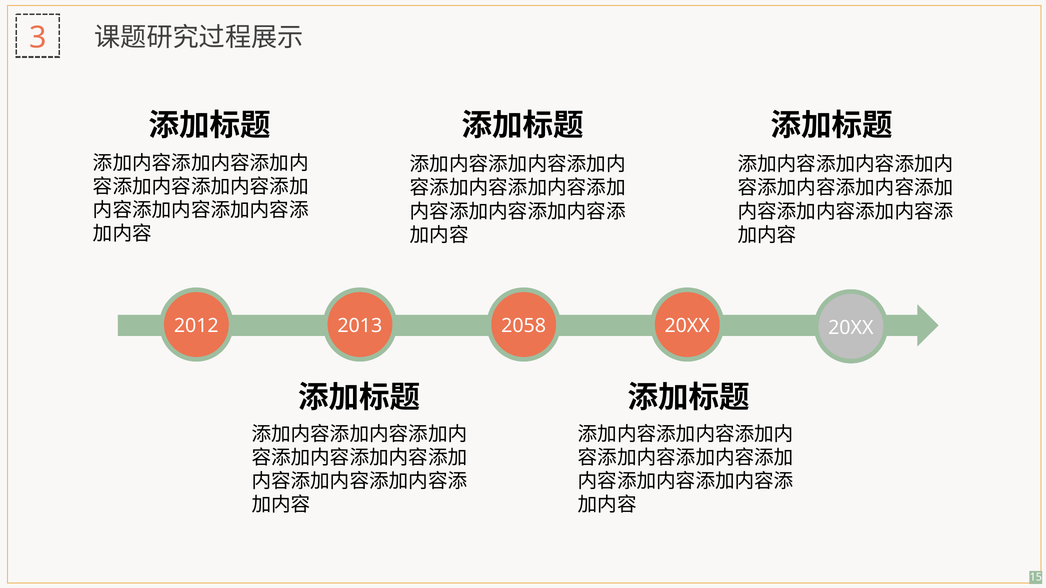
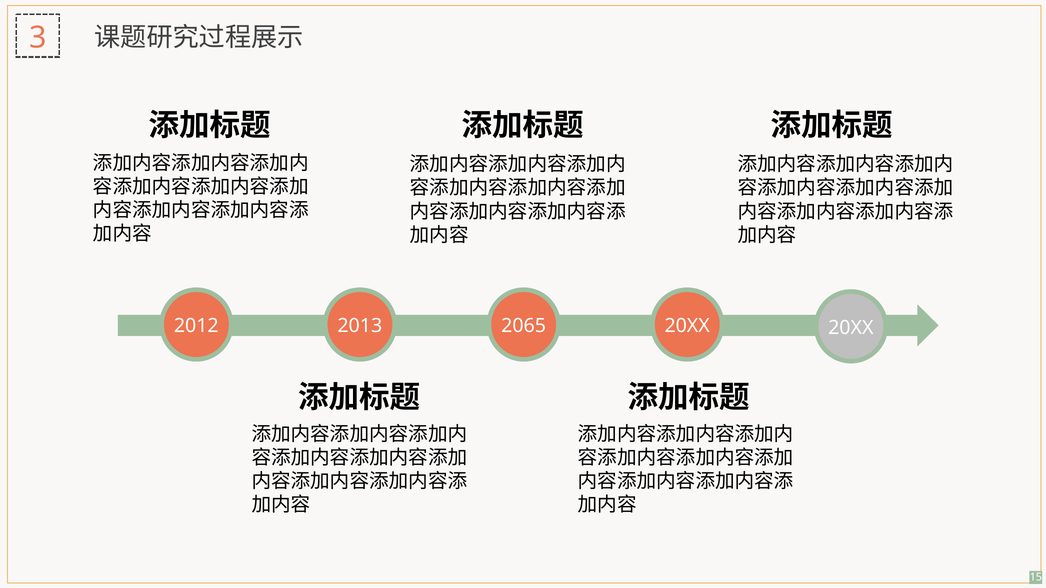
2058: 2058 -> 2065 (524, 326)
